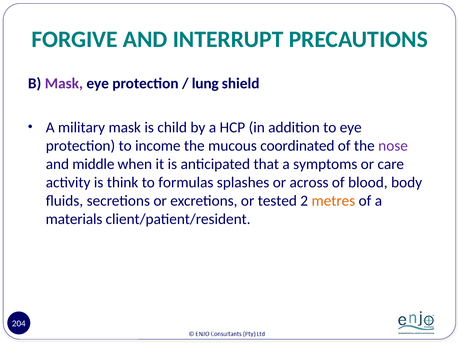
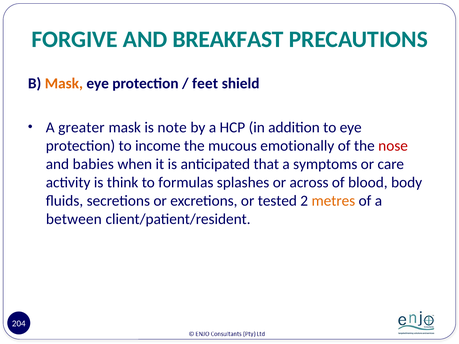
INTERRUPT: INTERRUPT -> BREAKFAST (228, 40)
Mask colour: purple -> orange (64, 83)
lung: lung -> feet (205, 83)
military: military -> greater (81, 128)
child: child -> note (172, 128)
coordinated: coordinated -> emotionally (297, 146)
nose colour: purple -> red (393, 146)
middle: middle -> babies (93, 164)
materials: materials -> between (74, 219)
